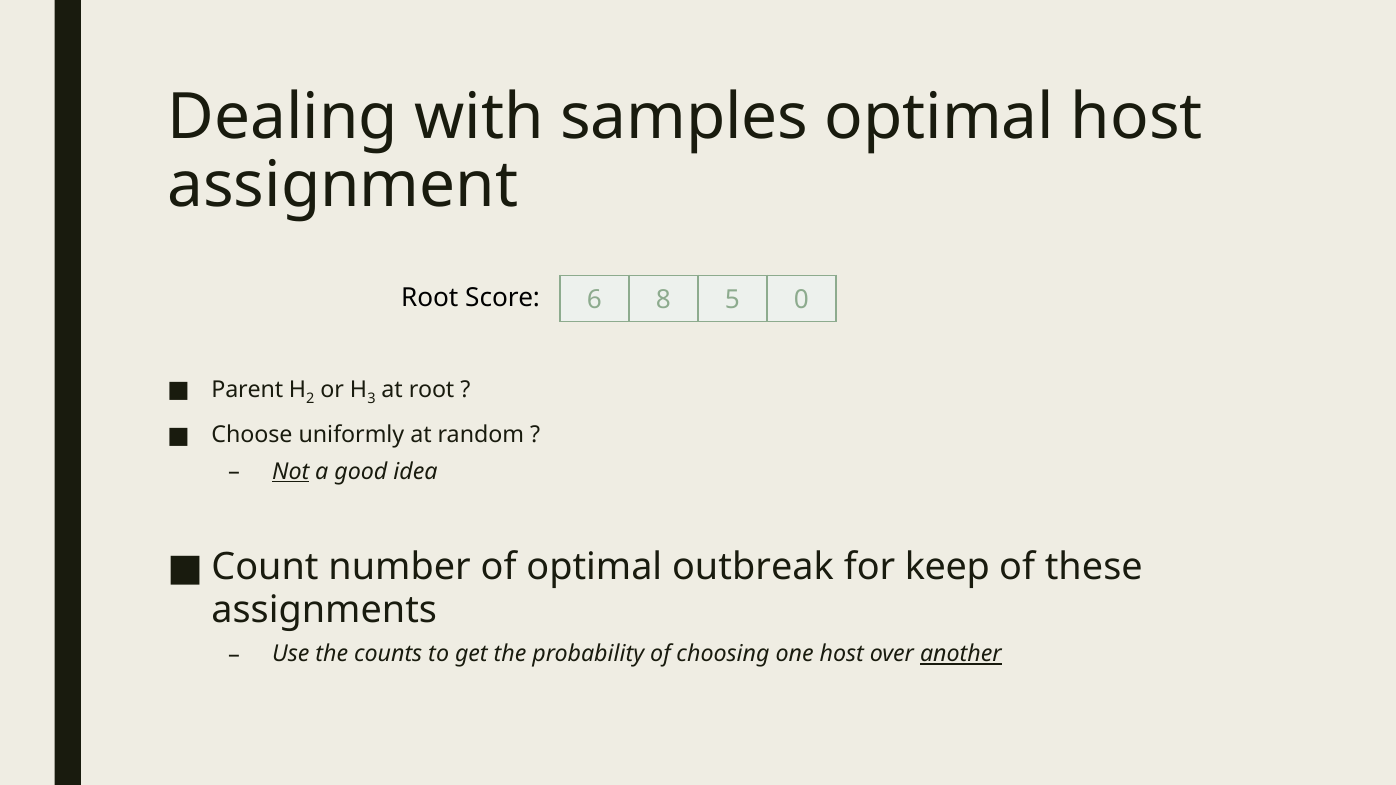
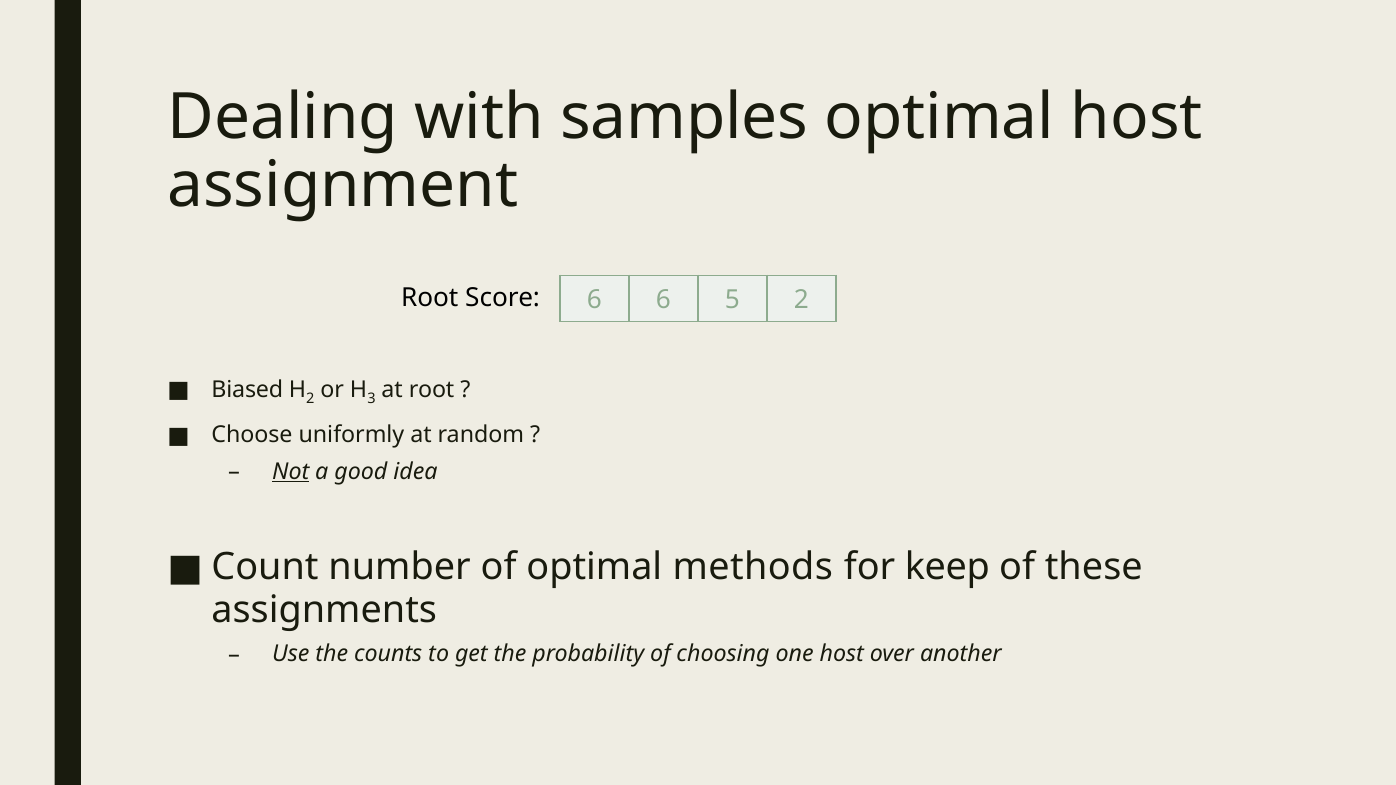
6 8: 8 -> 6 (663, 300)
5 0: 0 -> 2 (801, 300)
Parent: Parent -> Biased (247, 390)
outbreak: outbreak -> methods (753, 567)
another underline: present -> none (961, 654)
